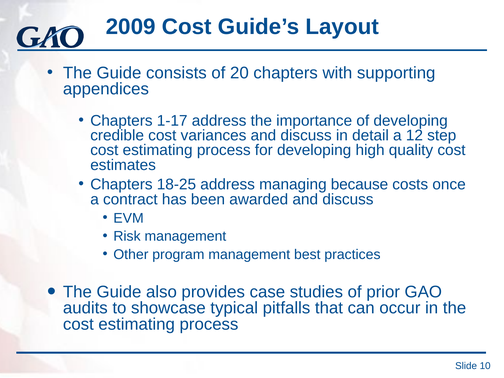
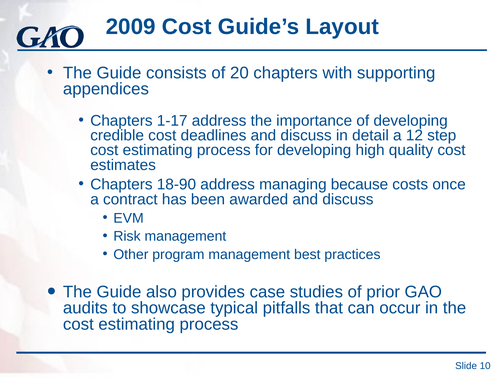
variances: variances -> deadlines (214, 135)
18-25: 18-25 -> 18-90 (176, 184)
